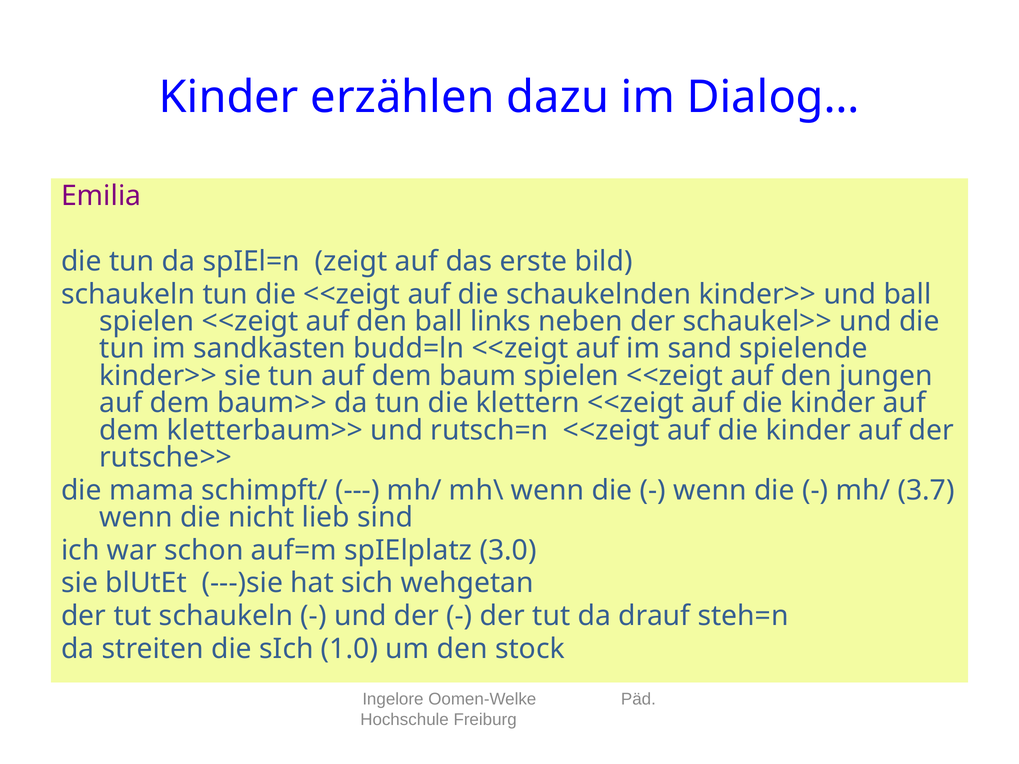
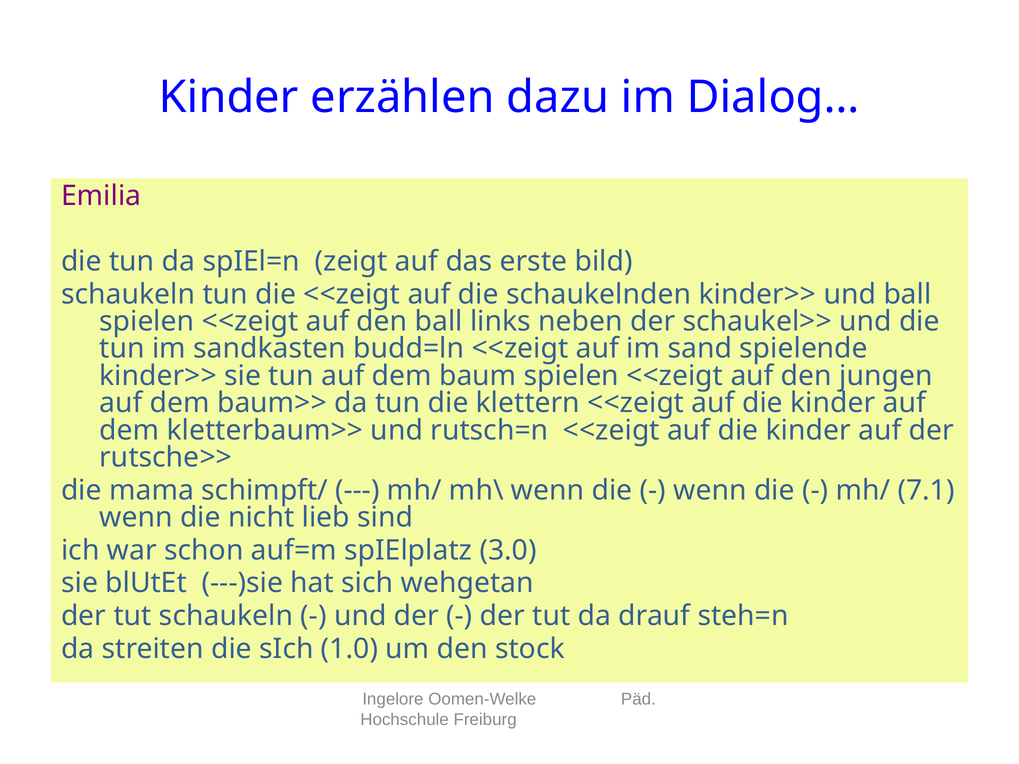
3.7: 3.7 -> 7.1 (926, 490)
